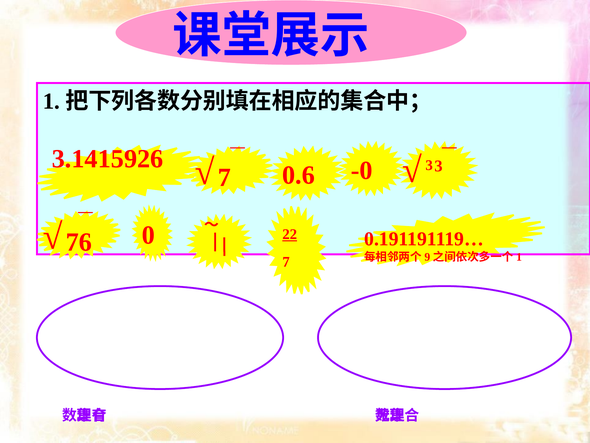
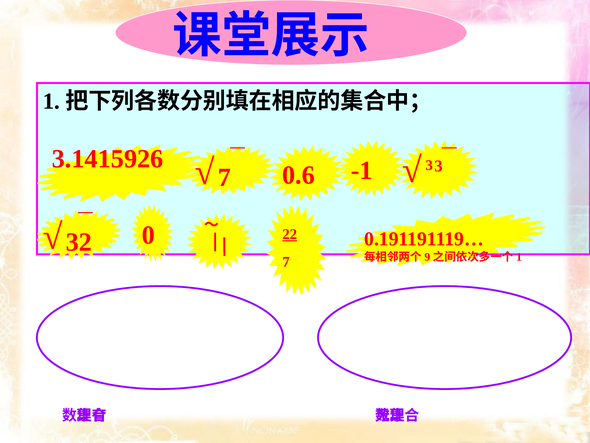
-0: -0 -> -1 (362, 170)
76: 76 -> 32 (79, 242)
